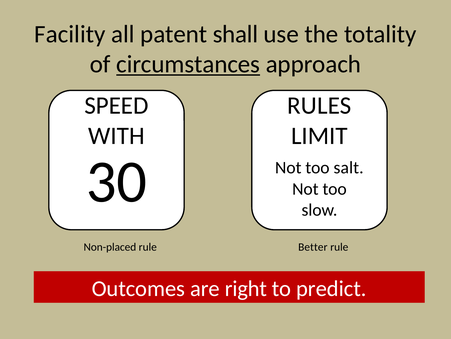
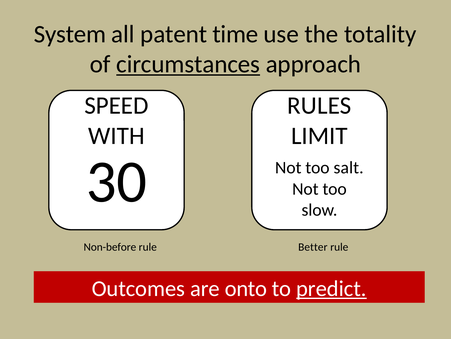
Facility: Facility -> System (70, 34)
shall: shall -> time (235, 34)
Non-placed: Non-placed -> Non-before (110, 247)
right: right -> onto (246, 288)
predict underline: none -> present (331, 288)
